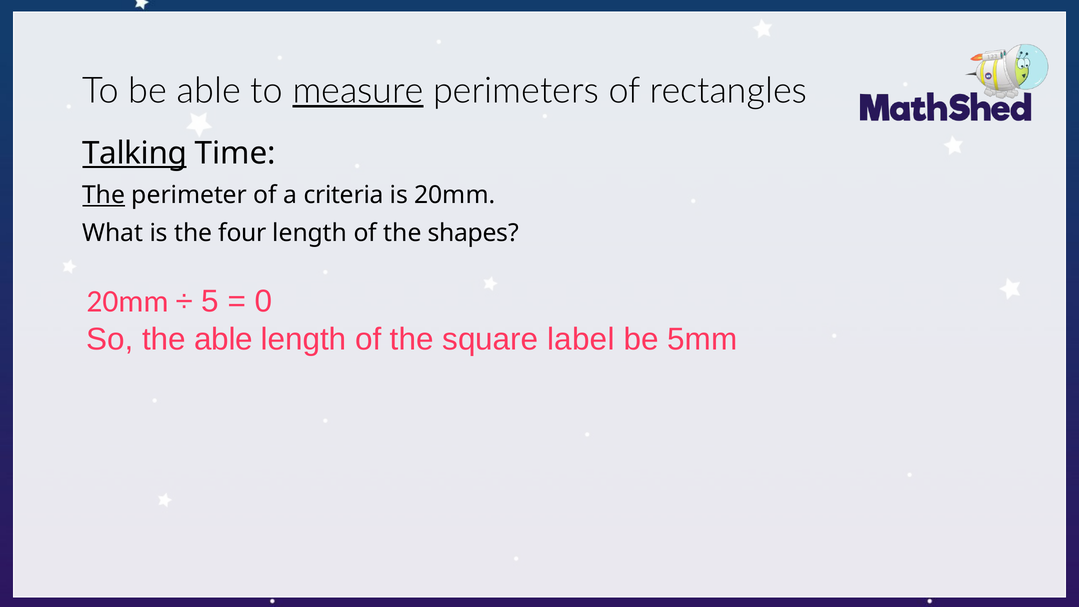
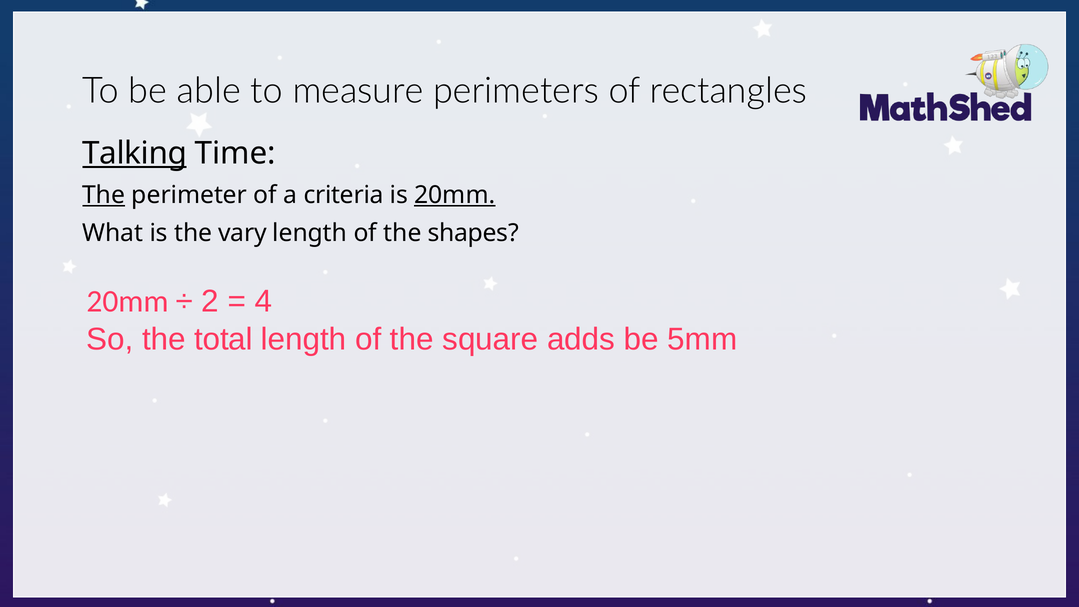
measure underline: present -> none (358, 91)
20mm underline: none -> present (455, 195)
four: four -> vary (242, 233)
5: 5 -> 2 (210, 301)
0: 0 -> 4 (263, 301)
the able: able -> total (224, 339)
label: label -> adds (581, 339)
